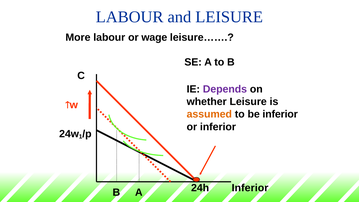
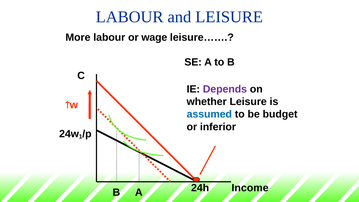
assumed colour: orange -> blue (209, 114)
be inferior: inferior -> budget (280, 114)
Inferior: Inferior -> Income (250, 188)
